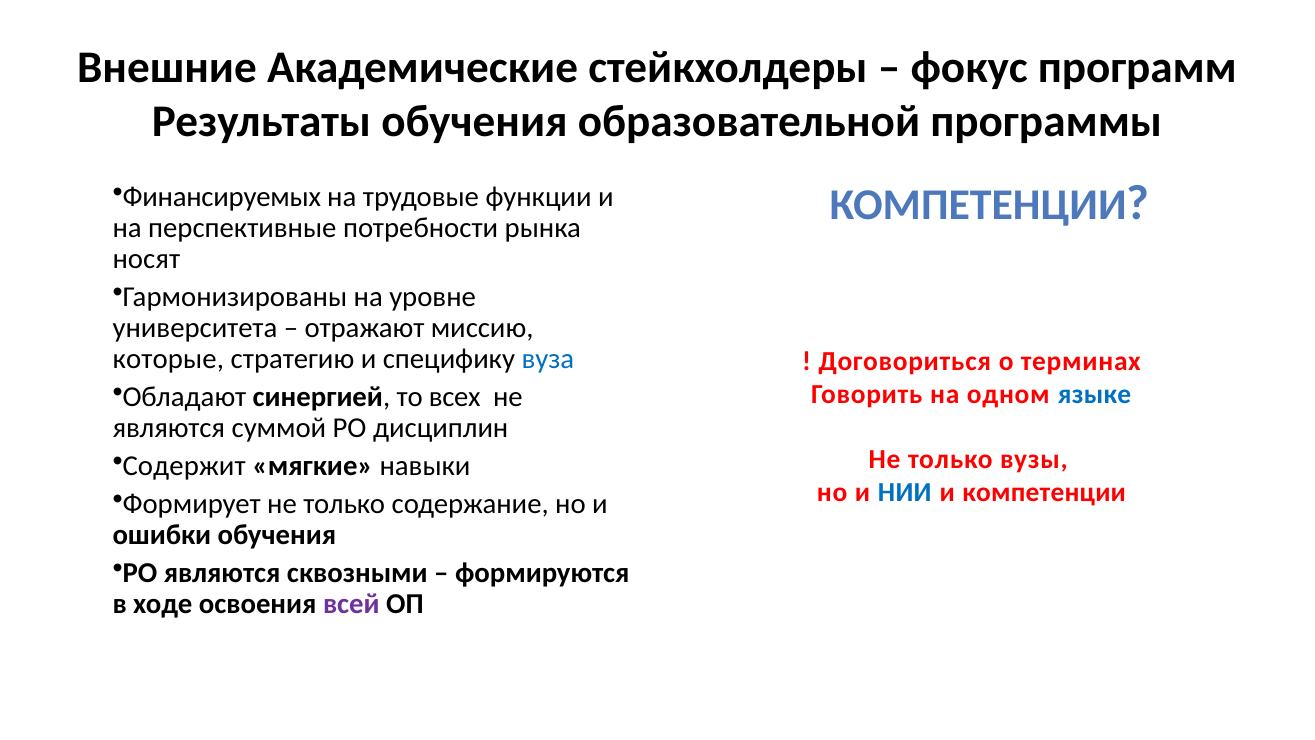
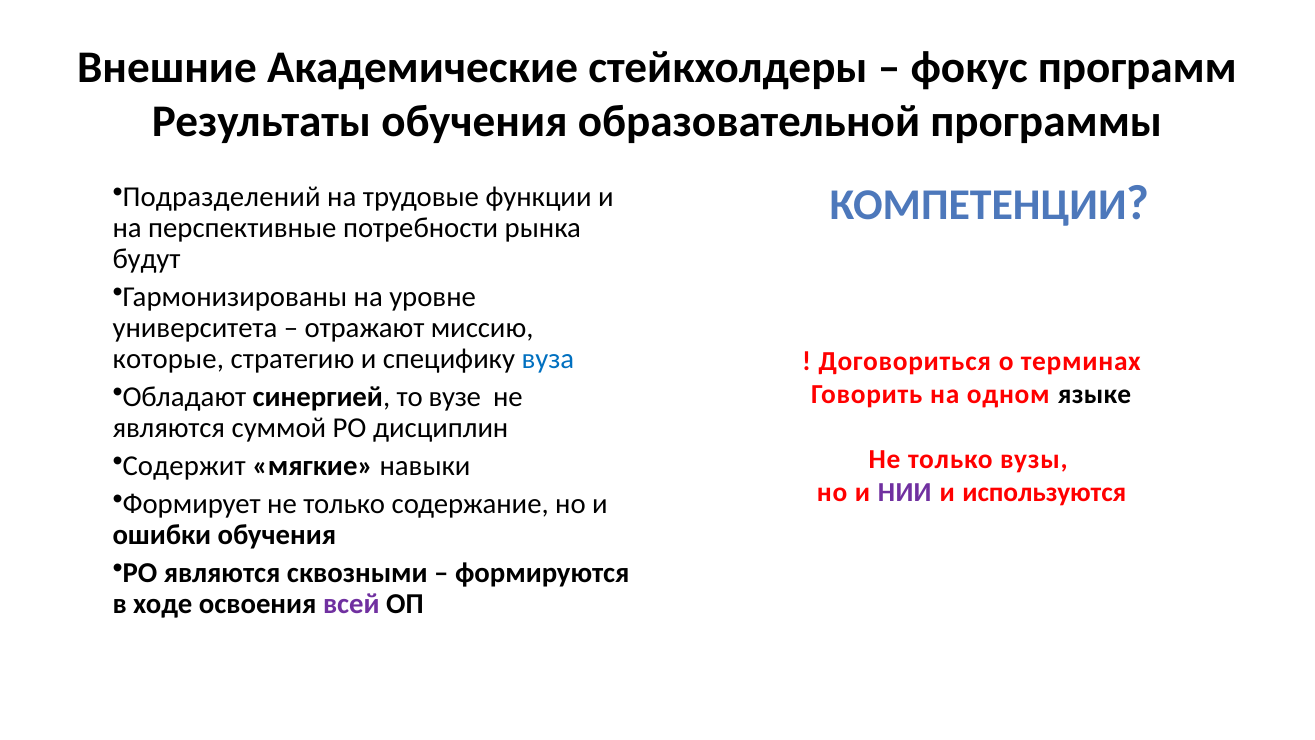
Финансируемых: Финансируемых -> Подразделений (222, 197)
носят: носят -> будут (146, 259)
всех: всех -> вузе (455, 397)
языке colour: blue -> black (1095, 394)
НИИ colour: blue -> purple (905, 493)
и компетенции: компетенции -> используются (1044, 493)
